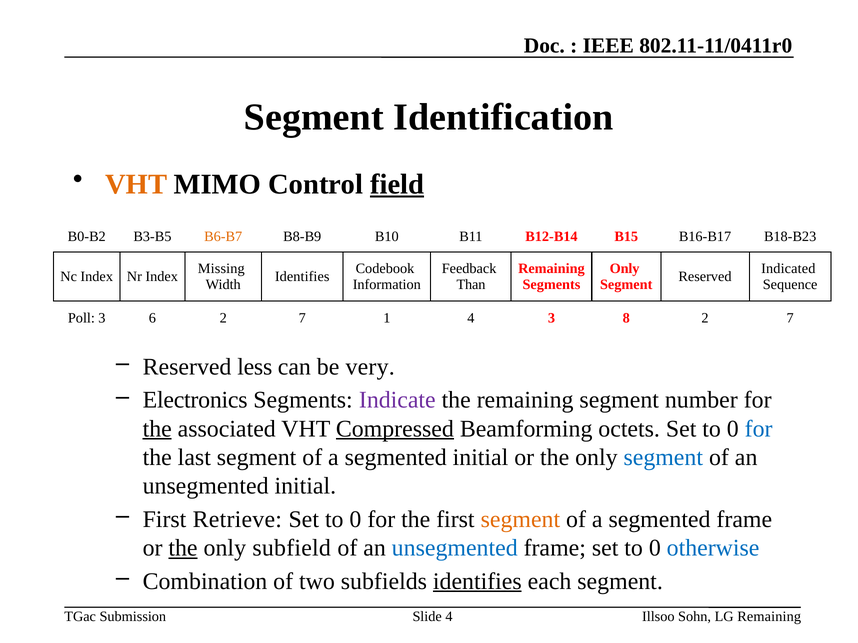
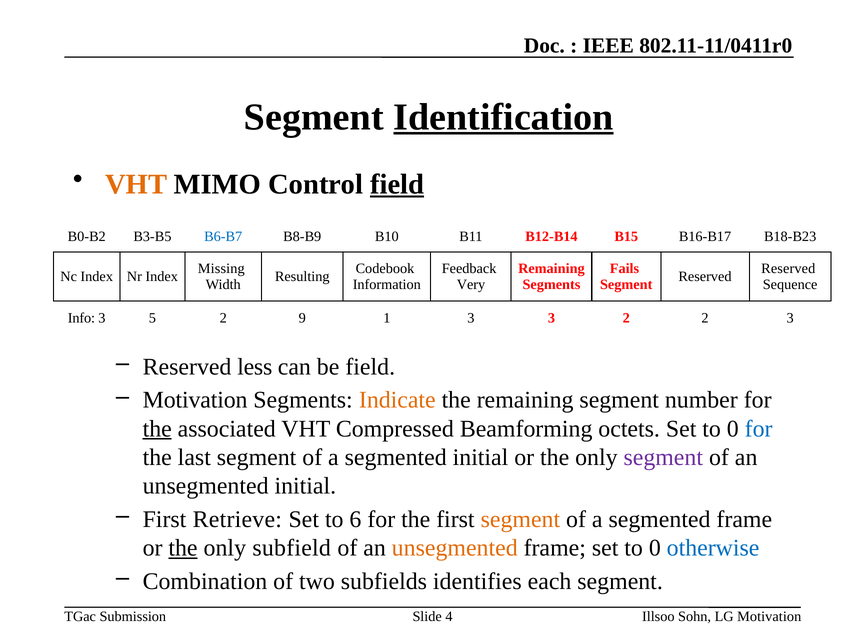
Identification underline: none -> present (503, 117)
B6-B7 colour: orange -> blue (223, 237)
Only: Only -> Fails (624, 269)
Indicated: Indicated -> Reserved (788, 269)
Identifies: Identifies -> Resulting (302, 277)
Than: Than -> Very (471, 285)
Poll: Poll -> Info (81, 318)
6: 6 -> 5 (152, 318)
7: 7 -> 9 (302, 318)
1 4: 4 -> 3 (471, 318)
3 8: 8 -> 2 (626, 318)
7: 7 -> 3 (790, 318)
be very: very -> field (370, 367)
Electronics: Electronics -> Motivation (195, 400)
Indicate colour: purple -> orange (397, 400)
Compressed underline: present -> none (395, 429)
segment colour: blue -> purple (663, 458)
0: 0 -> 6 (355, 520)
unsegmented colour: blue -> orange (455, 548)
identifies underline: present -> none (477, 582)
LG Remaining: Remaining -> Motivation (769, 617)
